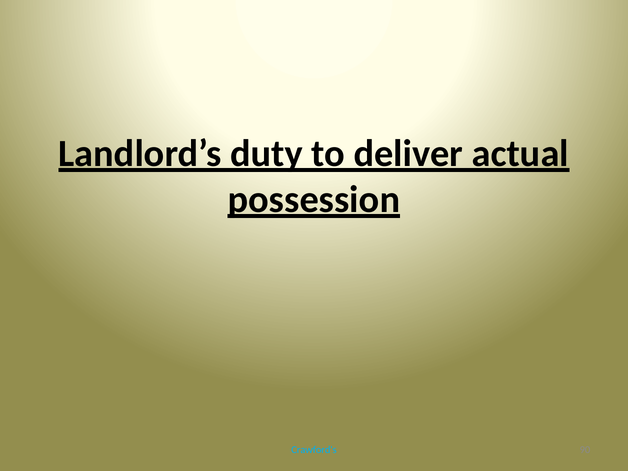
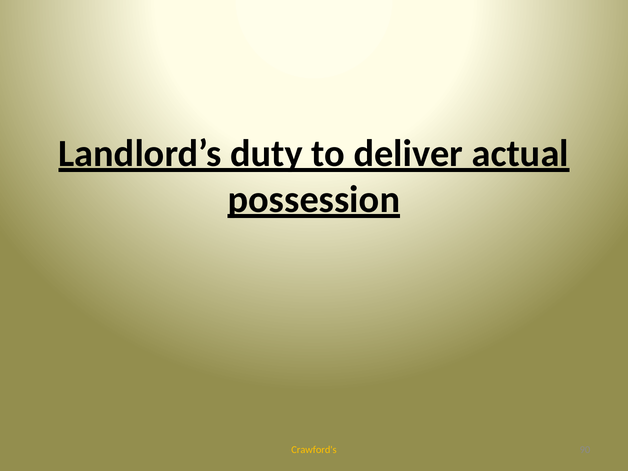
Crawford's colour: light blue -> yellow (314, 450)
